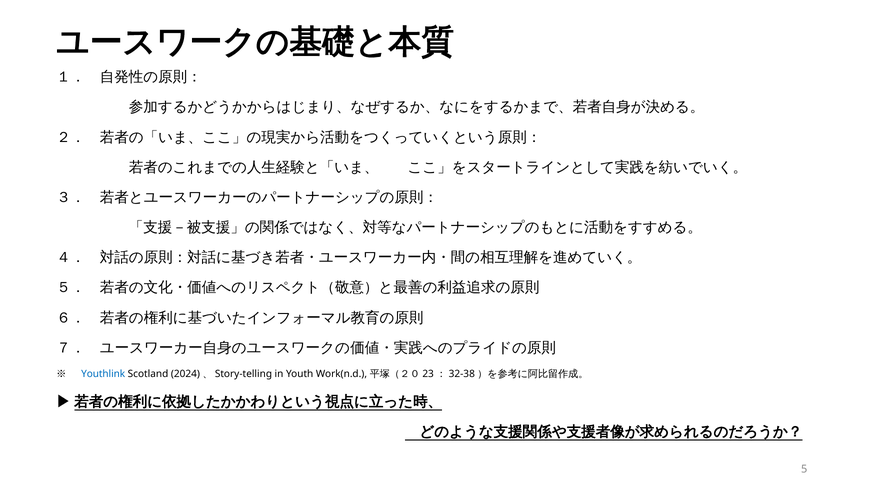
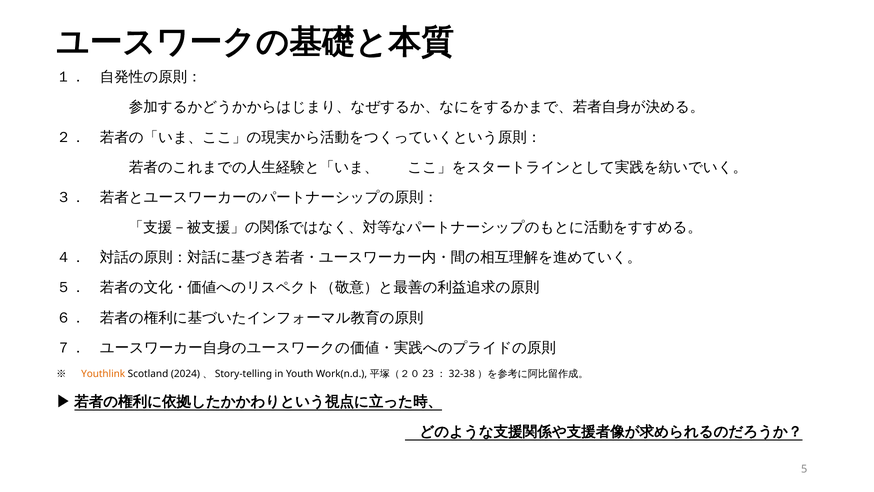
Youthlink colour: blue -> orange (103, 374)
